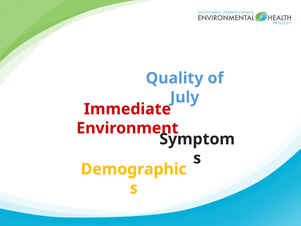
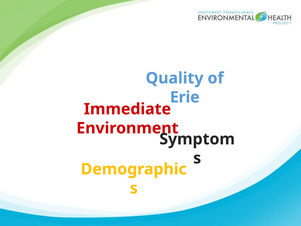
July: July -> Erie (185, 97)
